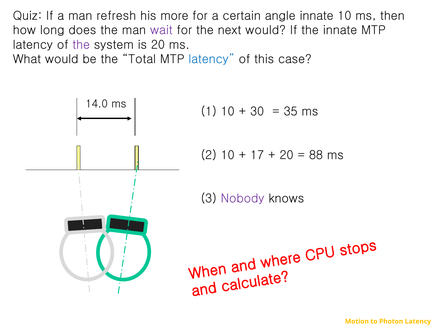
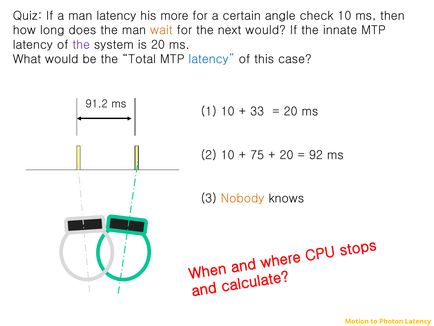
man refresh: refresh -> latency (116, 16)
angle innate: innate -> check (317, 16)
wait colour: purple -> orange (161, 30)
14.0: 14.0 -> 91.2 (97, 104)
30: 30 -> 33 (257, 111)
35: 35 -> 20 (291, 111)
17: 17 -> 75 (257, 155)
88: 88 -> 92 (316, 155)
Nobody colour: purple -> orange (243, 198)
